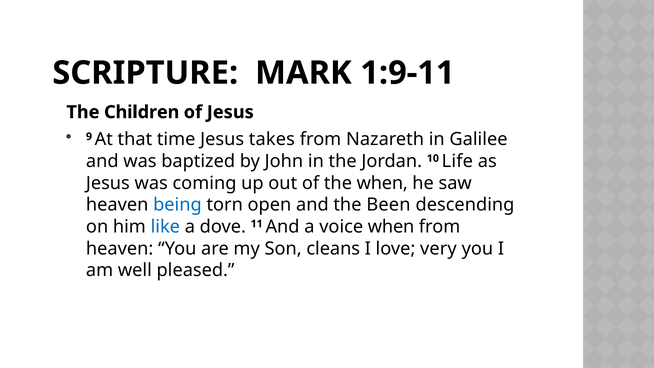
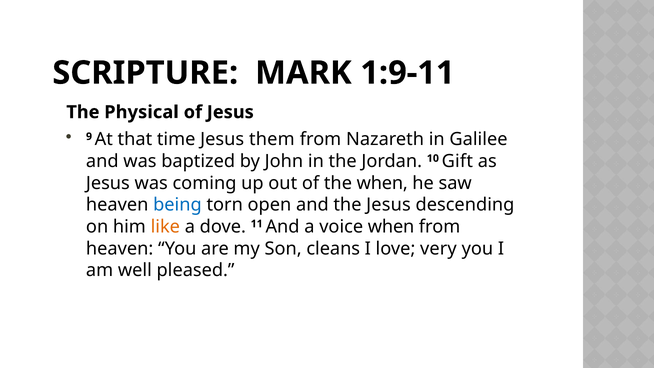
Children: Children -> Physical (142, 112)
takes: takes -> them (272, 139)
Life: Life -> Gift (457, 161)
the Been: Been -> Jesus (388, 205)
like colour: blue -> orange (165, 227)
